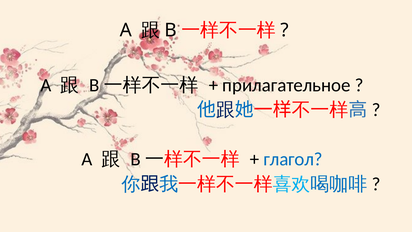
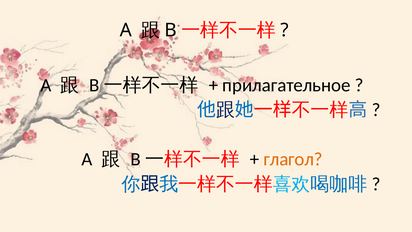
глагол colour: blue -> orange (293, 159)
